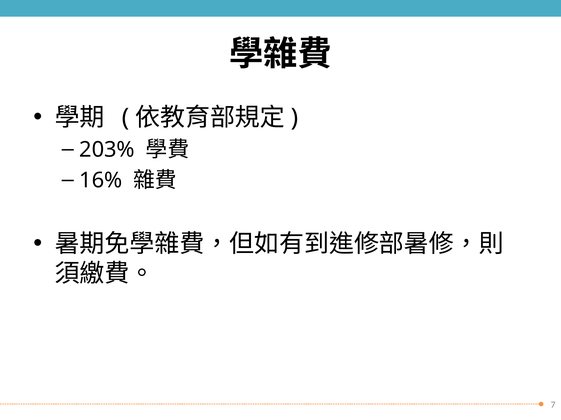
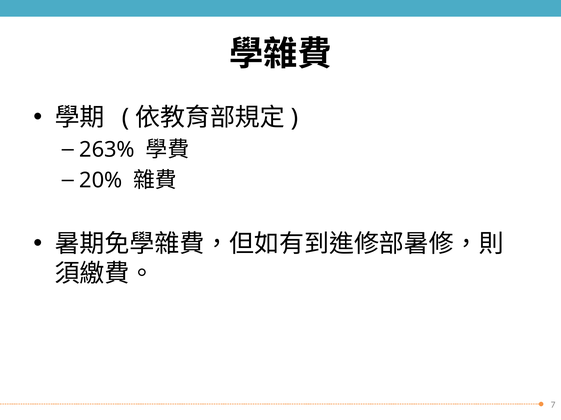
203%: 203% -> 263% (107, 150)
16%: 16% -> 20% (101, 180)
